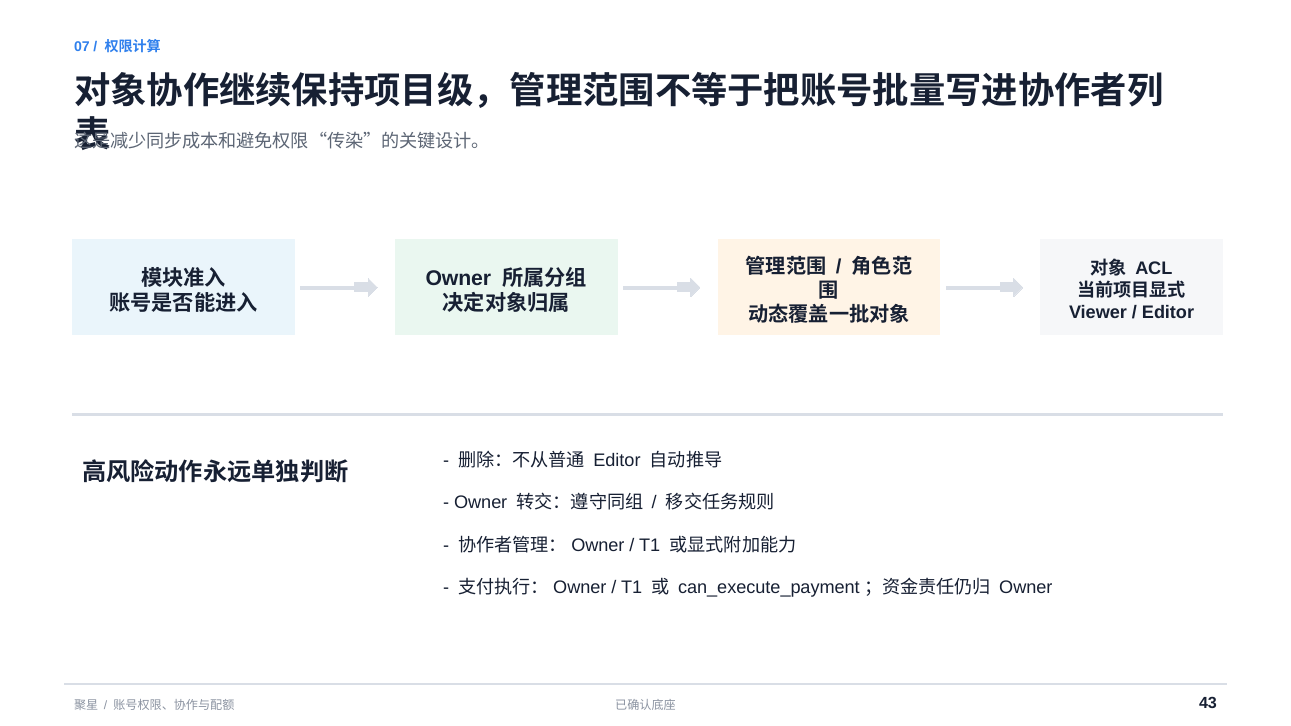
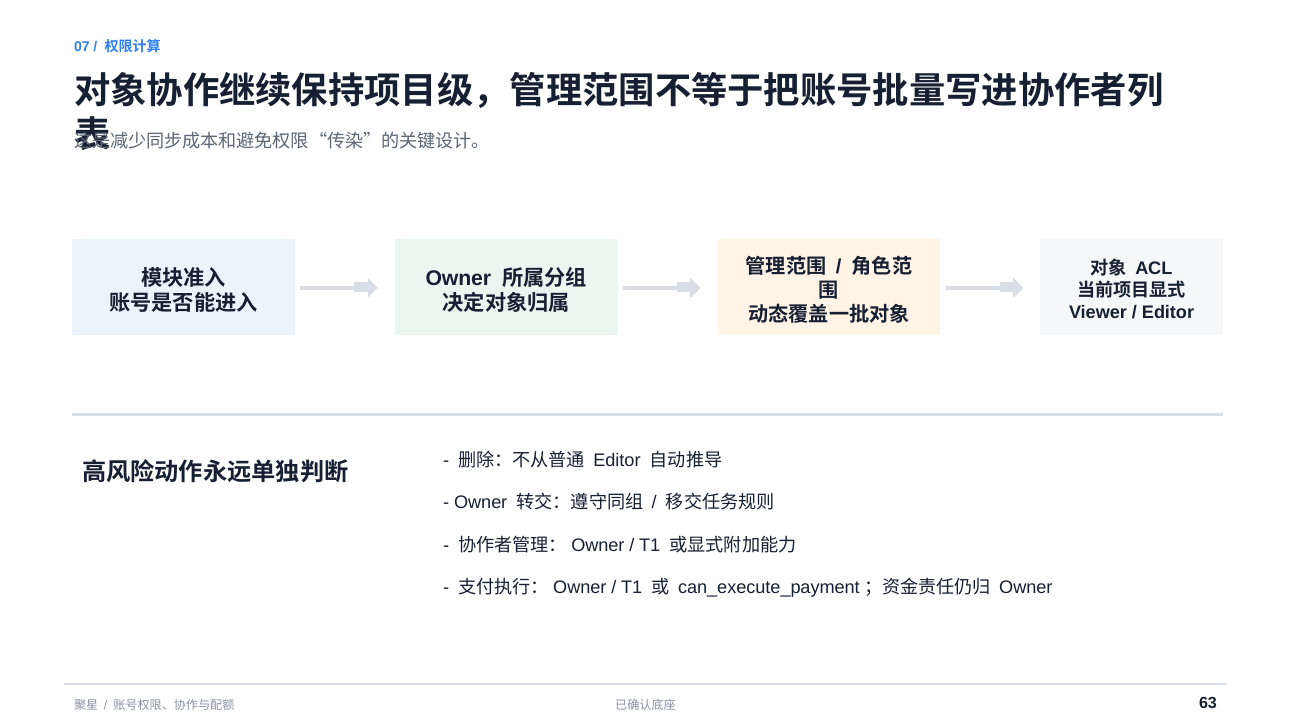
43: 43 -> 63 (1208, 703)
